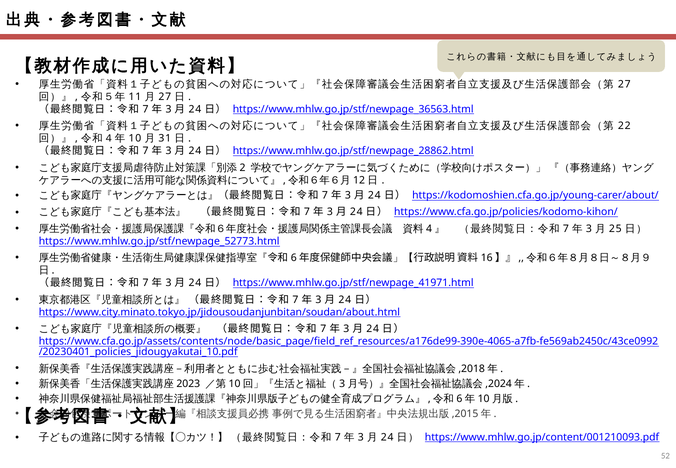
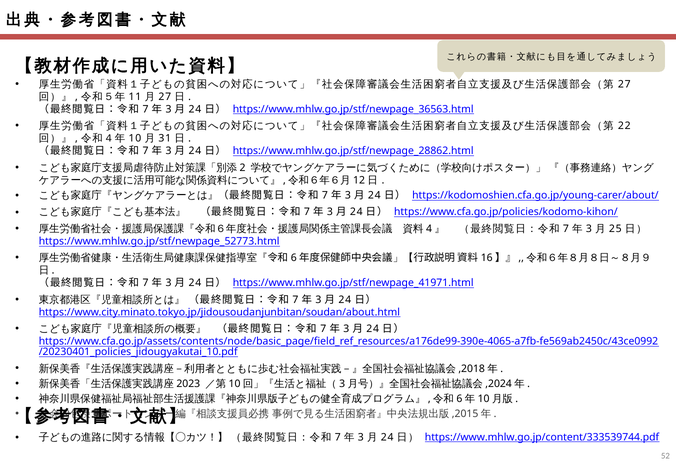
https://www.mhlw.go.jp/content/001210093.pdf: https://www.mhlw.go.jp/content/001210093.pdf -> https://www.mhlw.go.jp/content/333539744.pdf (542, 437)
